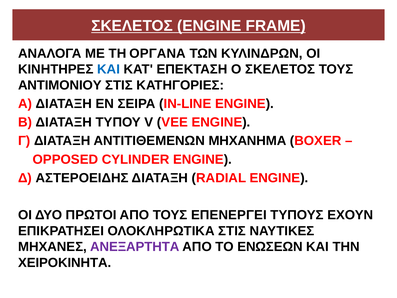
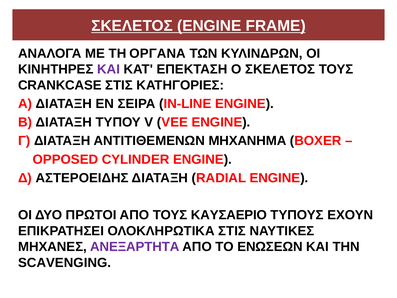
ΚΑΙ colour: blue -> purple (109, 69)
ΑΝΤΙΜΟΝΙΟΥ: ΑΝΤΙΜΟΝΙΟΥ -> CRANKCASE (60, 85)
ΕΠΕΝΕΡΓΕΙ: ΕΠΕΝΕΡΓΕΙ -> ΚΑΥΣΑΕΡΙΟ (229, 215)
ΧΕΙΡΟΚΙΝΗΤΑ: ΧΕΙΡΟΚΙΝΗΤΑ -> SCAVENGING (65, 262)
